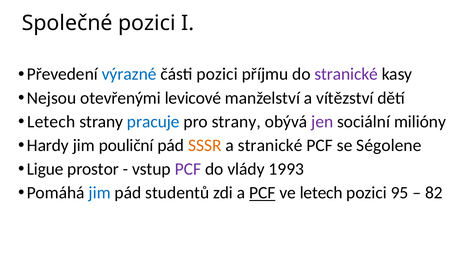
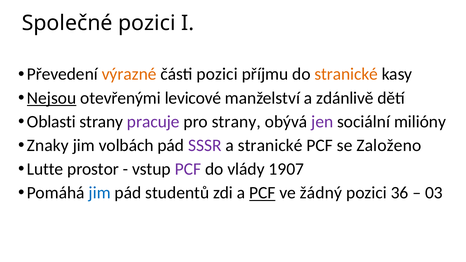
výrazné colour: blue -> orange (129, 74)
stranické colour: purple -> orange (346, 74)
Nejsou underline: none -> present (52, 98)
vítězství: vítězství -> zdánlivě (345, 98)
Letech: Letech -> Oblasti (51, 122)
pracuje colour: blue -> purple (153, 122)
Hardy: Hardy -> Znaky (48, 145)
pouliční: pouliční -> volbách (126, 145)
SSSR colour: orange -> purple (205, 145)
Ségolene: Ségolene -> Založeno (389, 145)
Ligue: Ligue -> Lutte (45, 169)
1993: 1993 -> 1907 (286, 169)
ve letech: letech -> žádný (321, 193)
95: 95 -> 36 (400, 193)
82: 82 -> 03 (434, 193)
